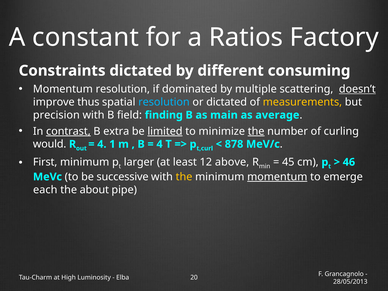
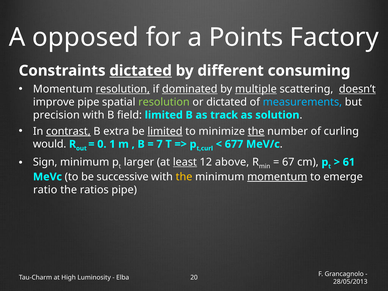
constant: constant -> opposed (86, 37)
Ratios: Ratios -> Points (246, 37)
dictated underline: none -> present (141, 71)
resolution underline: none -> present (123, 89)
dominated underline: none -> present (190, 89)
multiple underline: none -> present (256, 89)
improve thus: thus -> pipe (88, 102)
resolution colour: light blue -> light green (164, 102)
measurements colour: yellow -> light blue (302, 102)
field finding: finding -> limited (164, 115)
main: main -> track (224, 115)
average: average -> solution (277, 115)
4: 4 -> 0 (102, 144)
4: 4 -> 7 (160, 144)
878: 878 -> 677 (234, 144)
First: First -> Sign (45, 162)
least underline: none -> present (185, 162)
45: 45 -> 67 (288, 162)
46: 46 -> 61 (349, 162)
each: each -> ratio (45, 190)
about: about -> ratios (94, 190)
